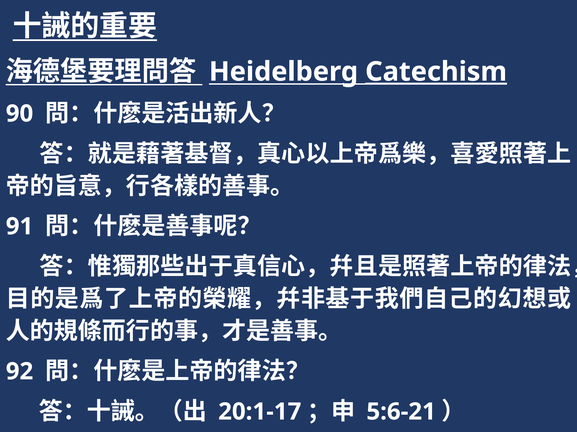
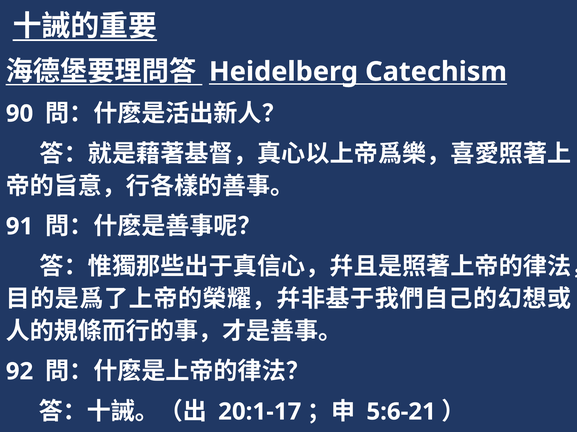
Catechism underline: present -> none (436, 72)
